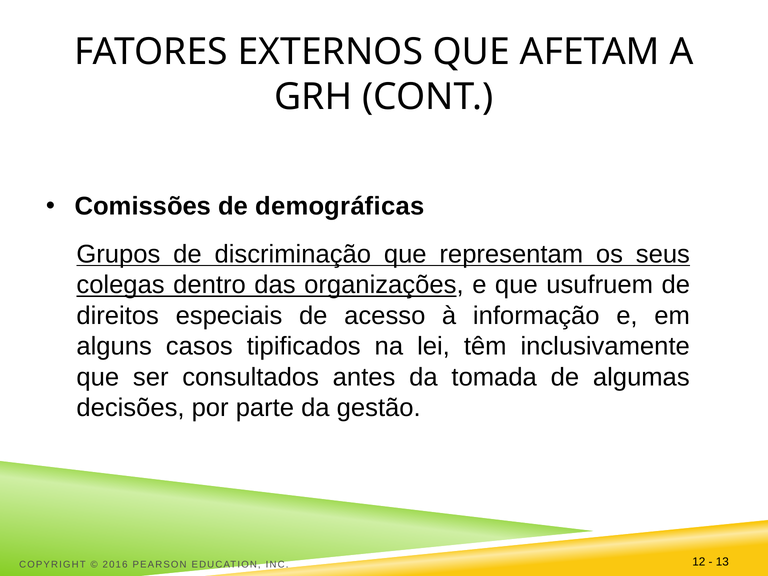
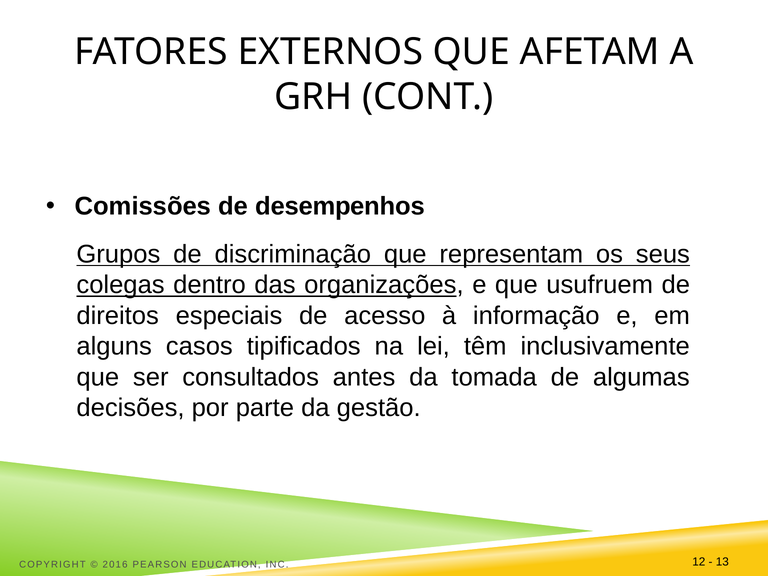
demográficas: demográficas -> desempenhos (340, 206)
